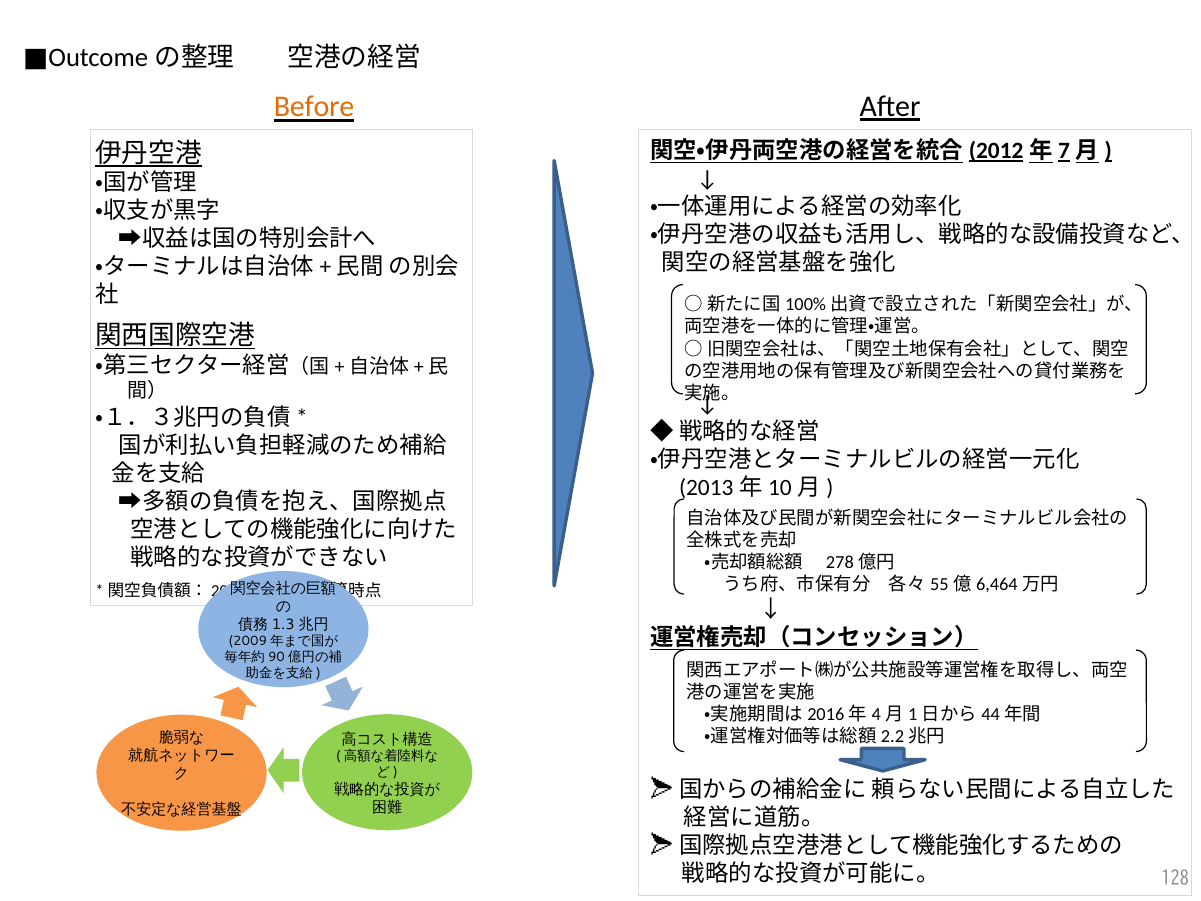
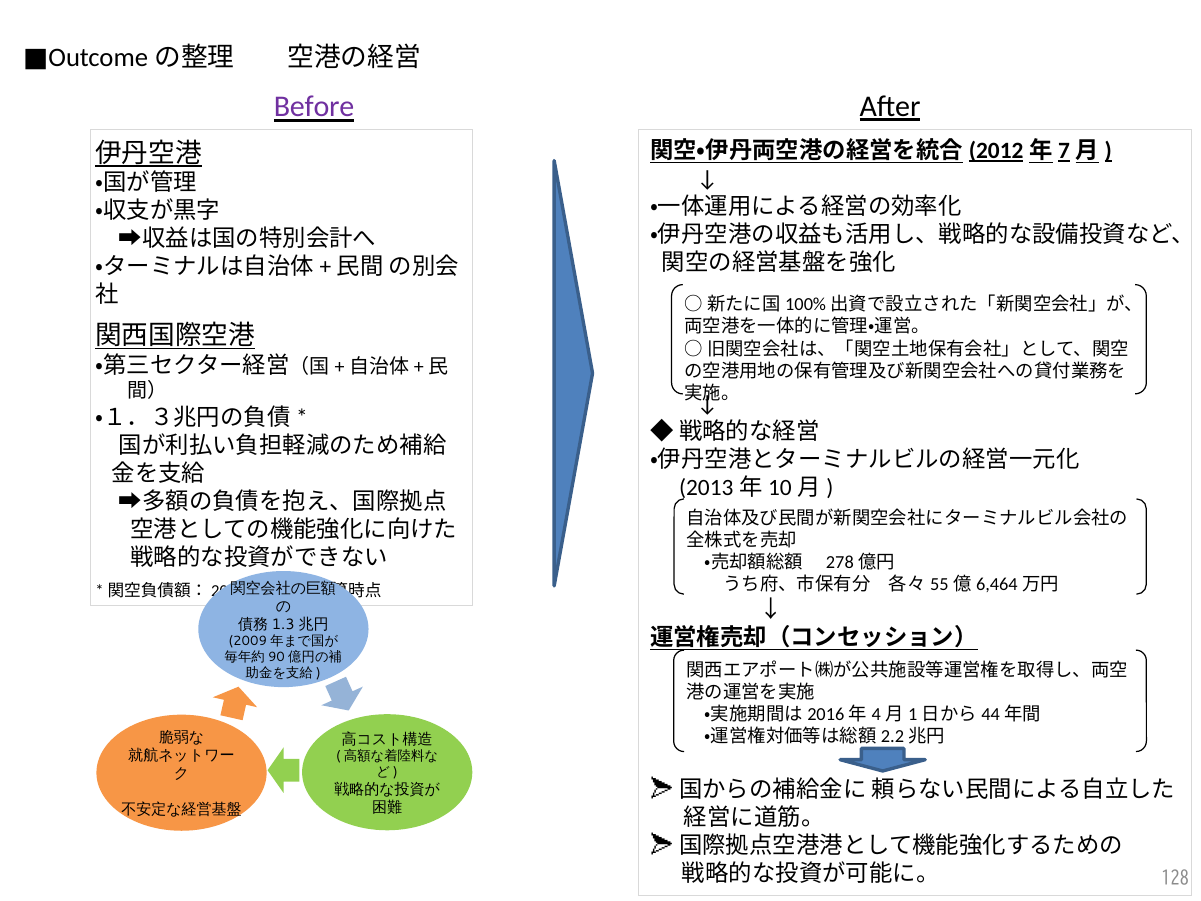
Before colour: orange -> purple (314, 107)
